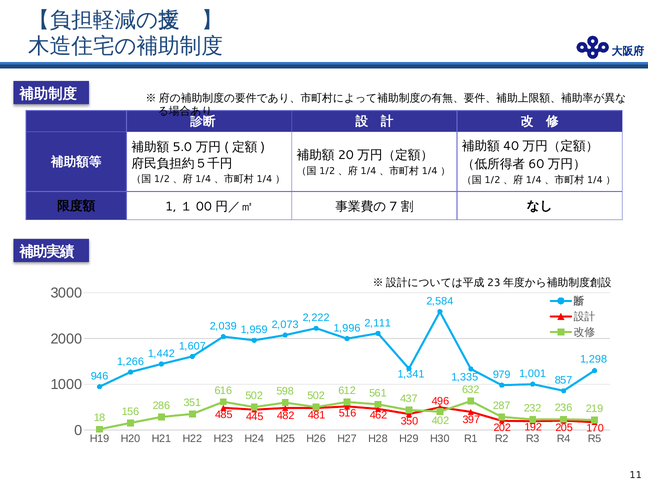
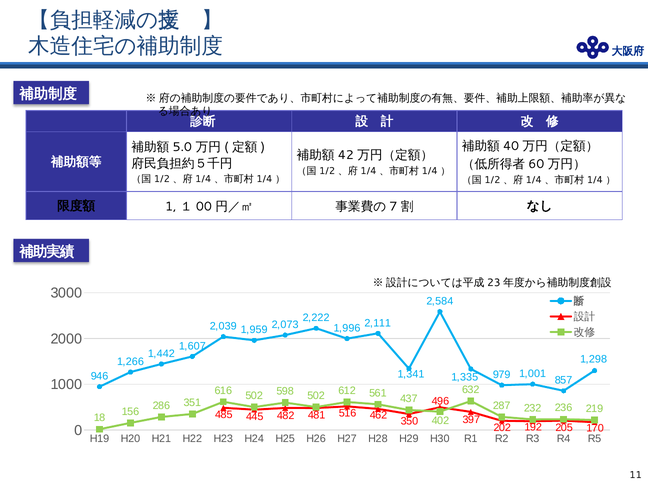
20: 20 -> 42 (346, 155)
